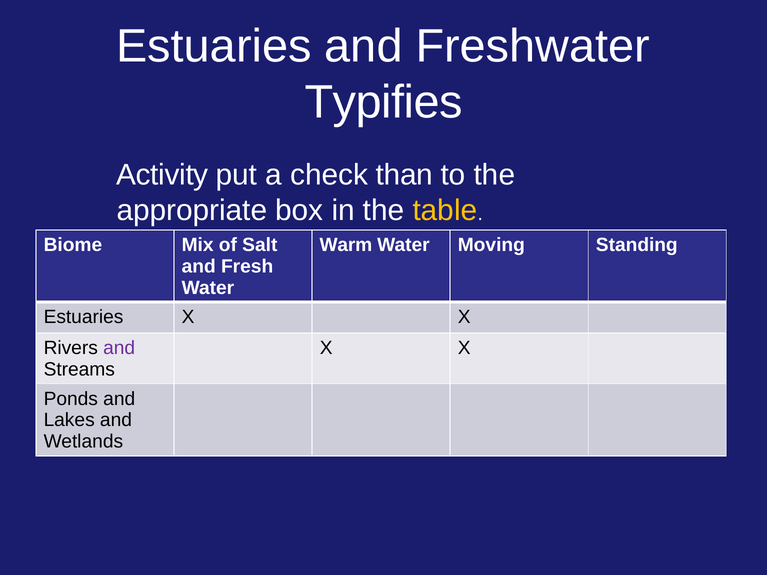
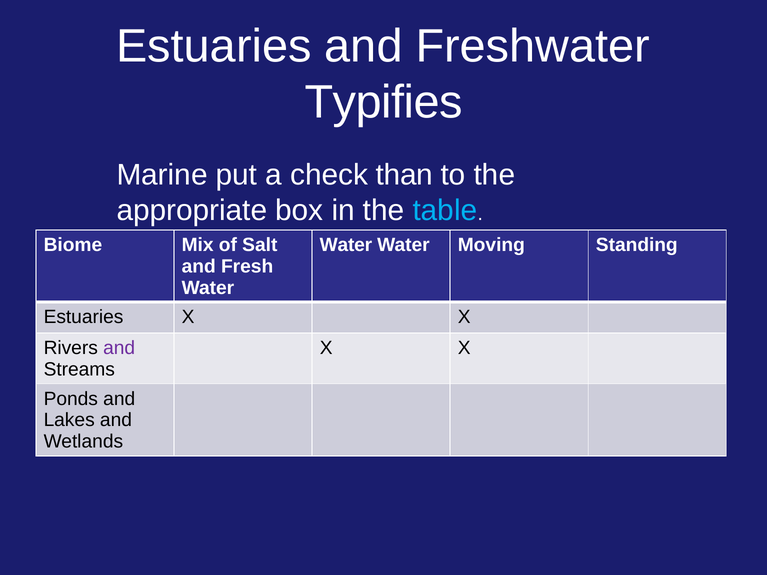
Activity: Activity -> Marine (162, 175)
table colour: yellow -> light blue (445, 211)
Warm: Warm -> Water (346, 245)
